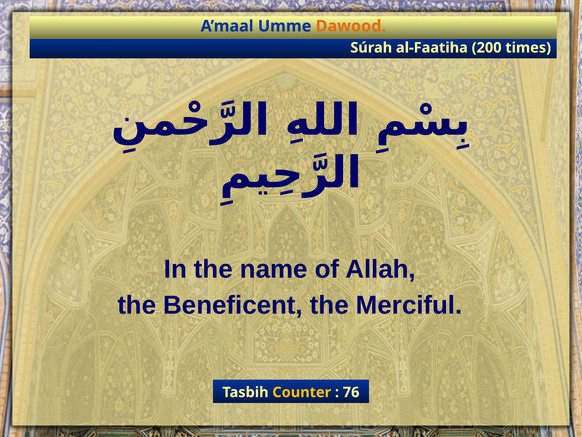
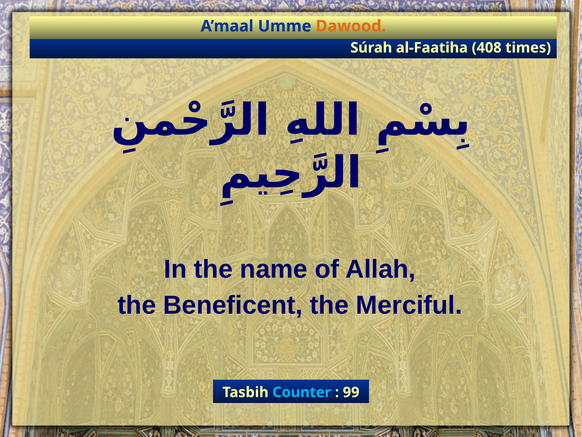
200: 200 -> 408 (487, 48)
Counter colour: yellow -> light blue (302, 392)
76: 76 -> 99 (351, 392)
